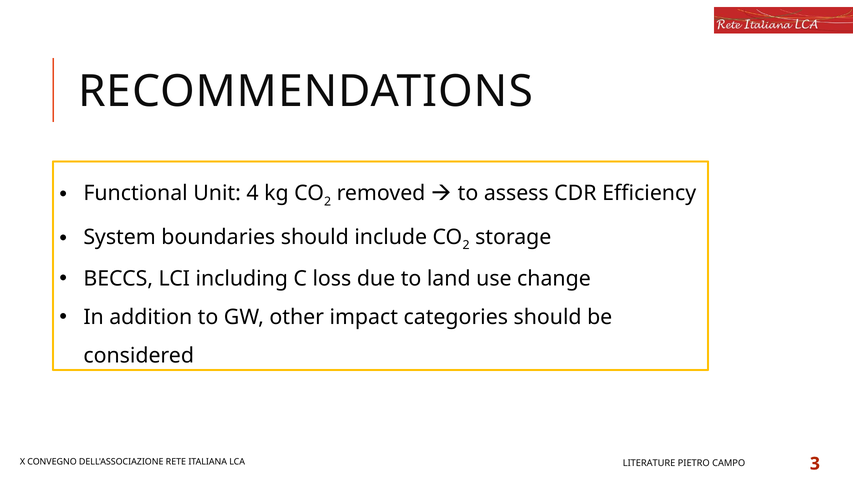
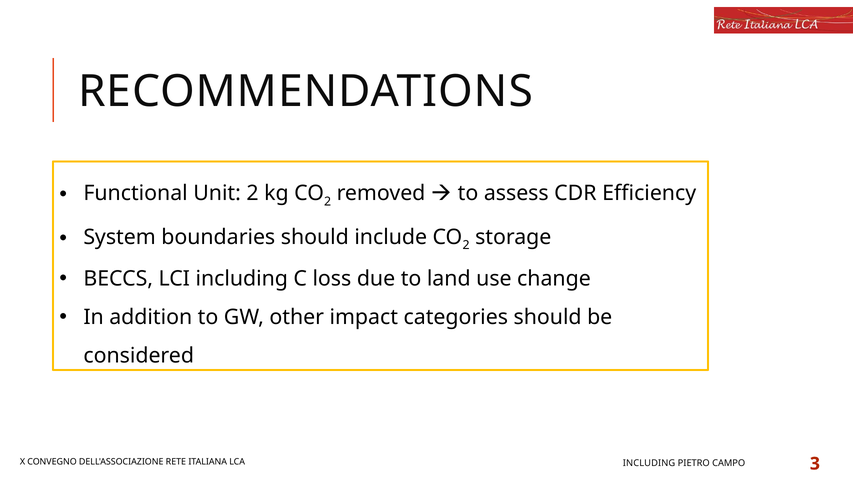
Unit 4: 4 -> 2 (253, 193)
LITERATURE: LITERATURE -> INCLUDING (649, 463)
